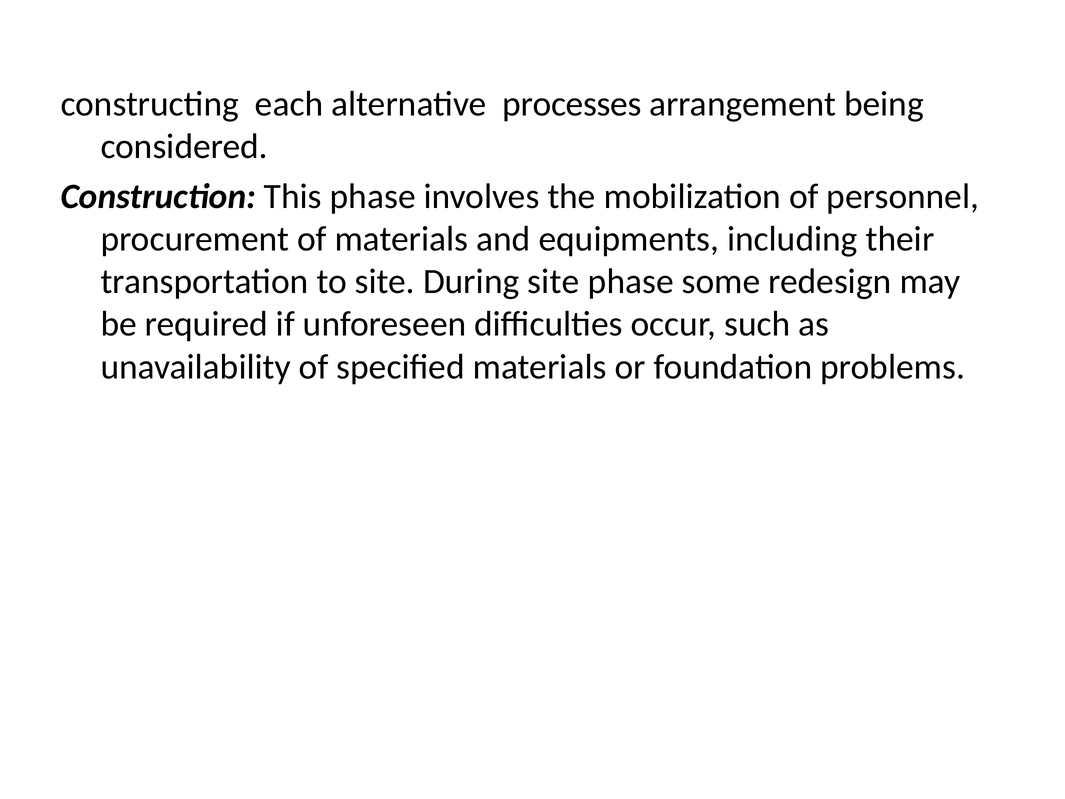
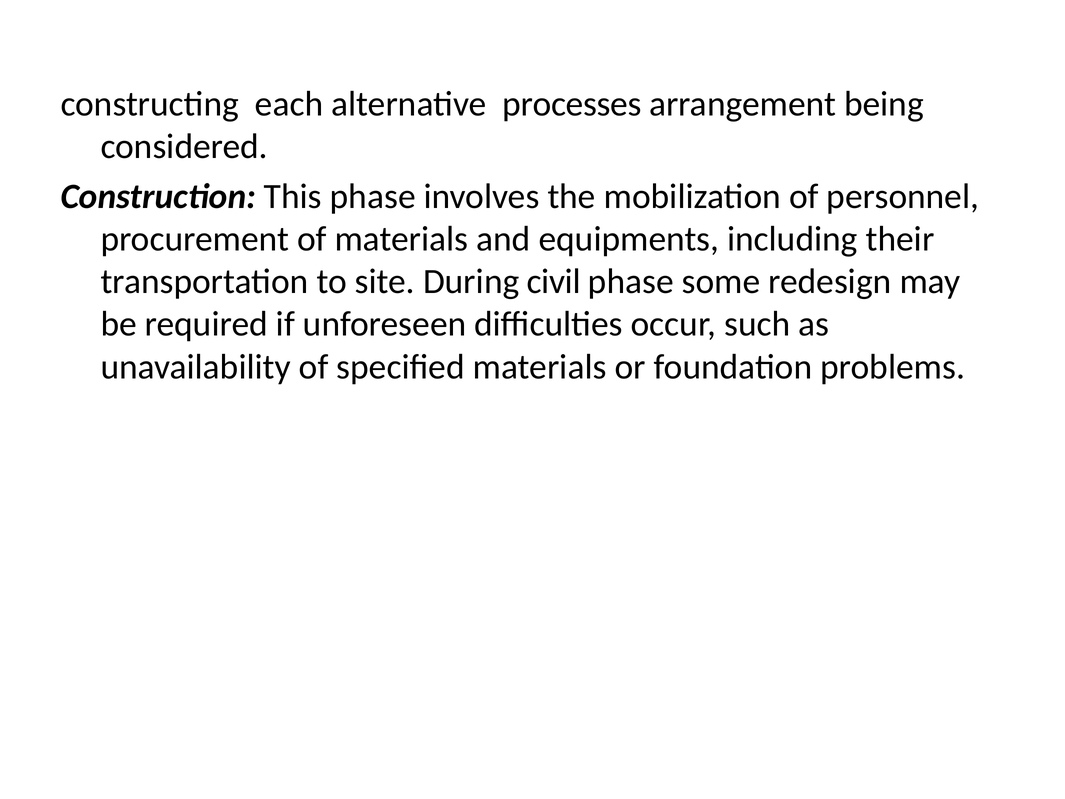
During site: site -> civil (554, 281)
